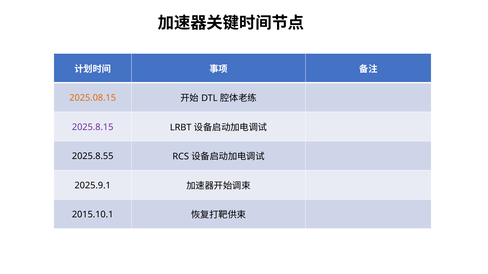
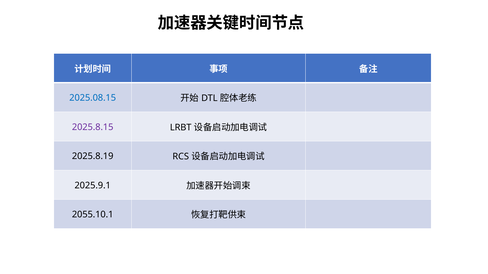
2025.08.15 colour: orange -> blue (93, 98)
2025.8.55: 2025.8.55 -> 2025.8.19 (93, 156)
2015.10.1: 2015.10.1 -> 2055.10.1 (93, 215)
